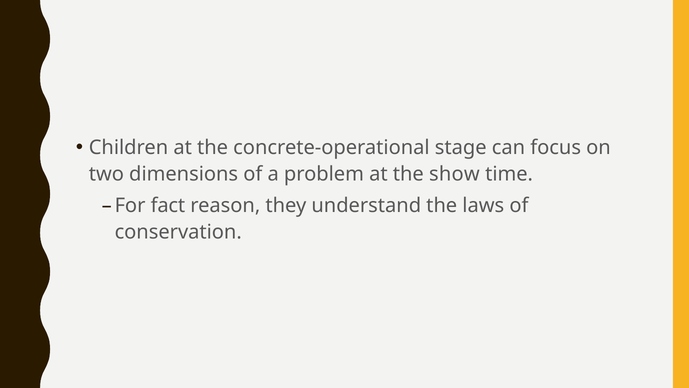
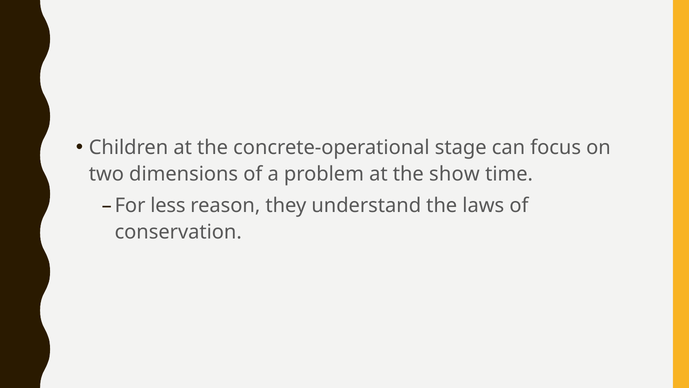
fact: fact -> less (168, 206)
